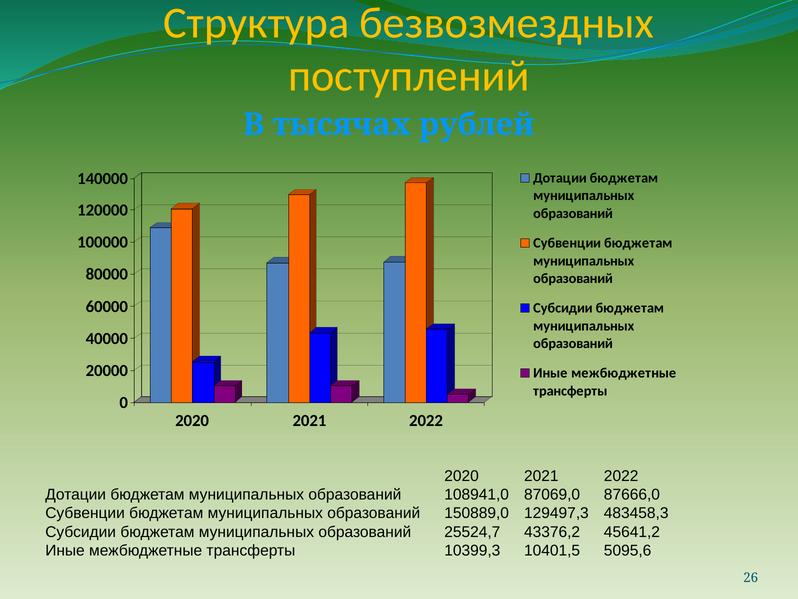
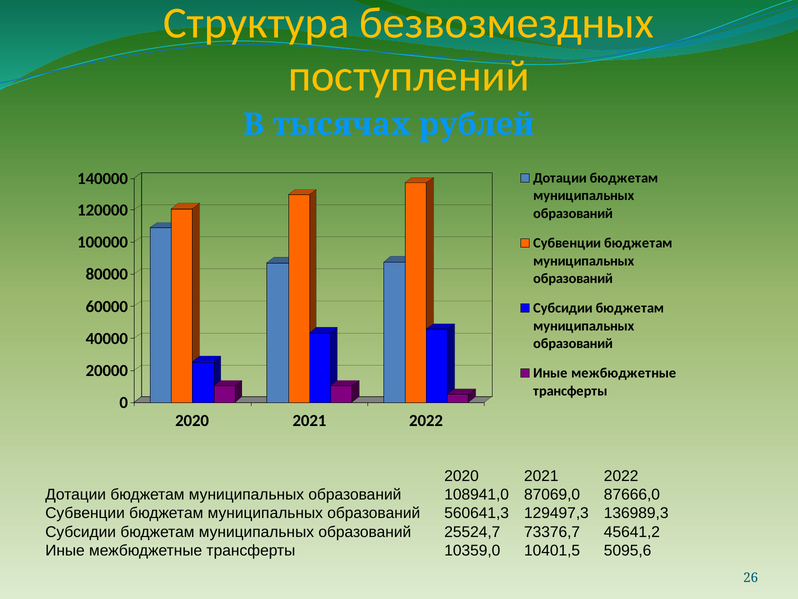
150889,0: 150889,0 -> 560641,3 (477, 513)
483458,3: 483458,3 -> 136989,3 (636, 513)
43376,2: 43376,2 -> 73376,7 (552, 532)
10399,3: 10399,3 -> 10359,0 (472, 550)
